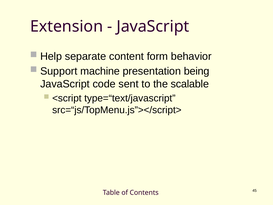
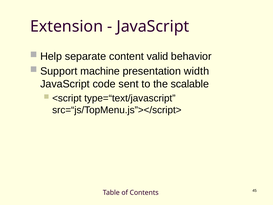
form: form -> valid (157, 56)
being: being -> width (197, 71)
